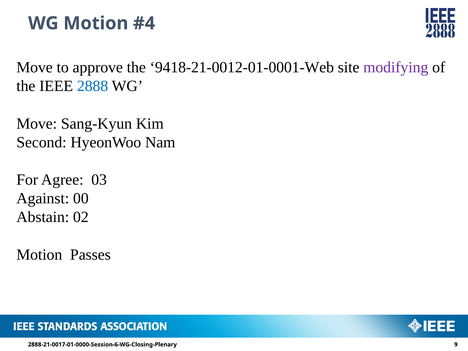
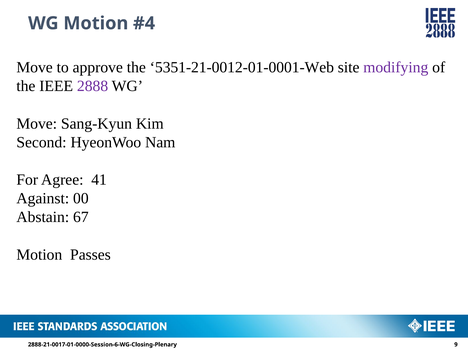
9418-21-0012-01-0001-Web: 9418-21-0012-01-0001-Web -> 5351-21-0012-01-0001-Web (242, 67)
2888 colour: blue -> purple (93, 86)
03: 03 -> 41 (99, 180)
02: 02 -> 67 (81, 217)
